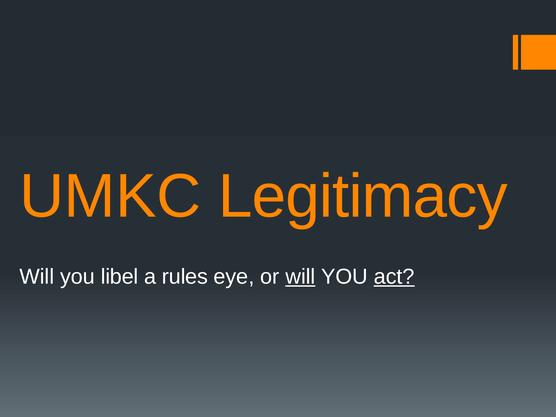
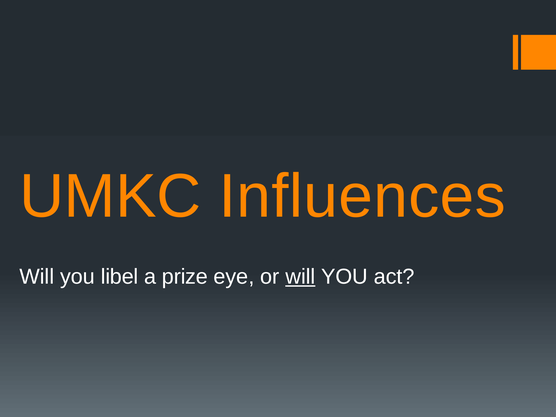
Legitimacy: Legitimacy -> Influences (362, 196)
rules: rules -> prize (185, 277)
act underline: present -> none (394, 277)
